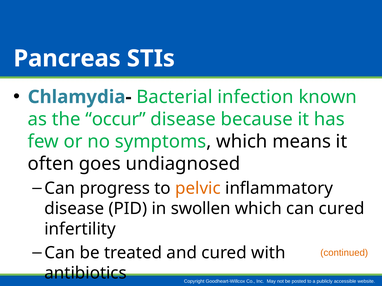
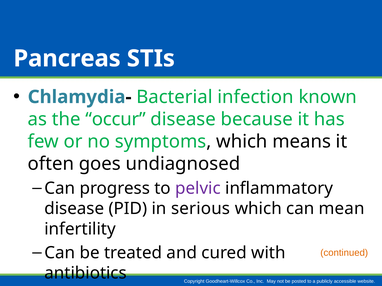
pelvic colour: orange -> purple (198, 189)
swollen: swollen -> serious (201, 209)
can cured: cured -> mean (342, 209)
